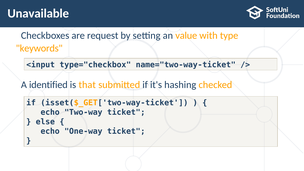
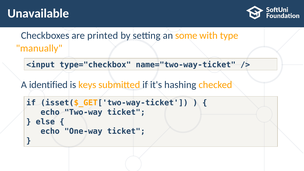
request: request -> printed (103, 35)
value: value -> some (186, 35)
keywords: keywords -> manually (39, 48)
that: that -> keys (87, 85)
